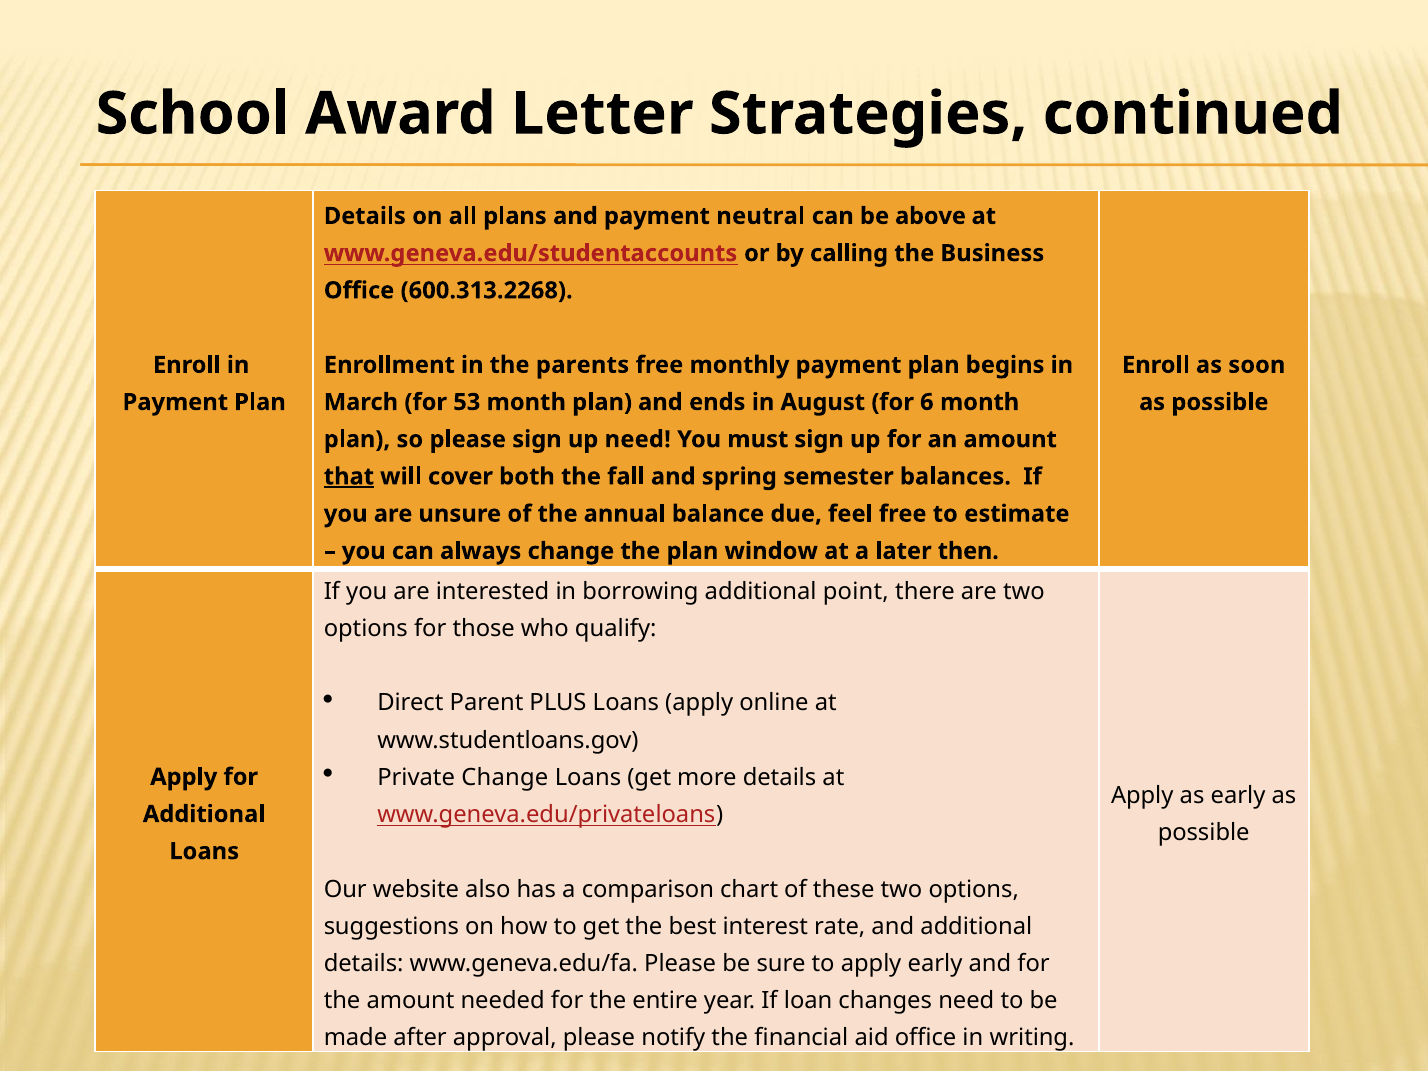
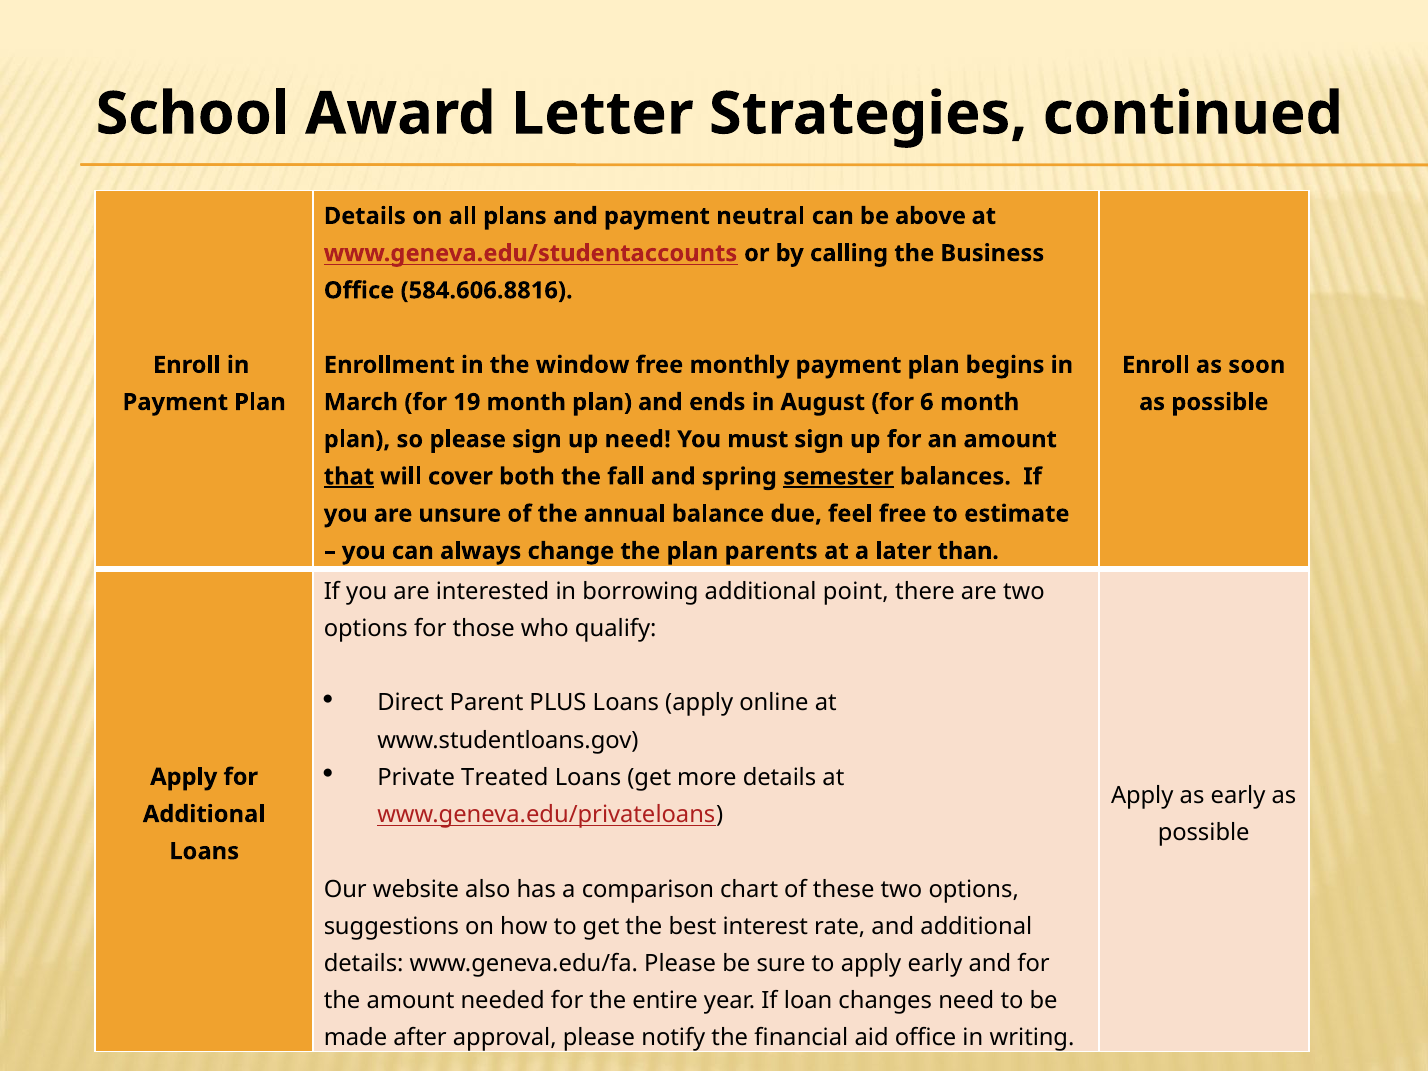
600.313.2268: 600.313.2268 -> 584.606.8816 (487, 291)
parents: parents -> window (583, 365)
53: 53 -> 19 (467, 402)
semester underline: none -> present (839, 477)
window: window -> parents (771, 551)
then: then -> than (968, 551)
Private Change: Change -> Treated (505, 778)
